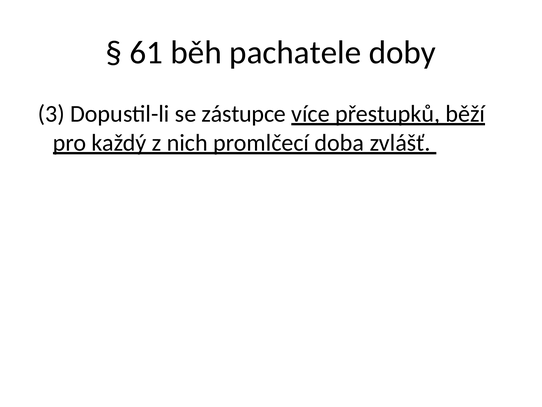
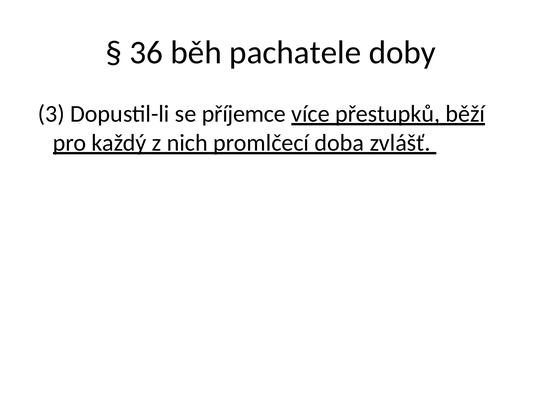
61: 61 -> 36 (146, 52)
zástupce: zástupce -> příjemce (244, 114)
